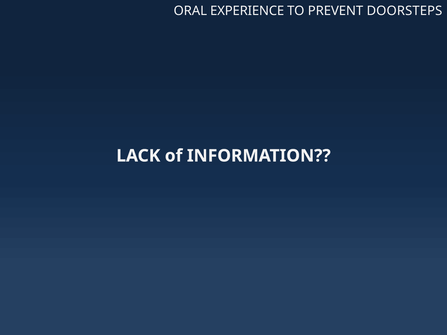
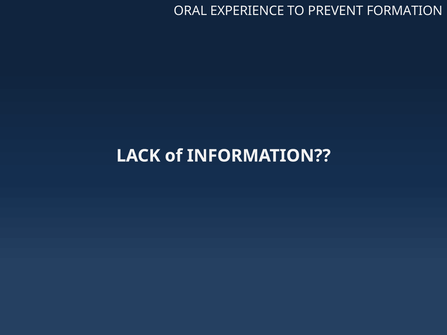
DOORSTEPS: DOORSTEPS -> FORMATION (405, 11)
